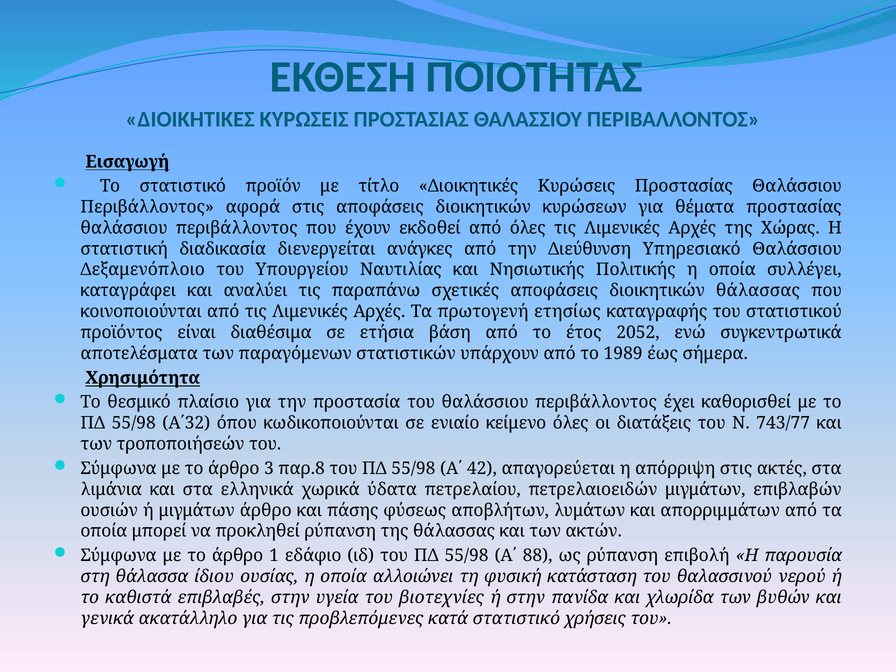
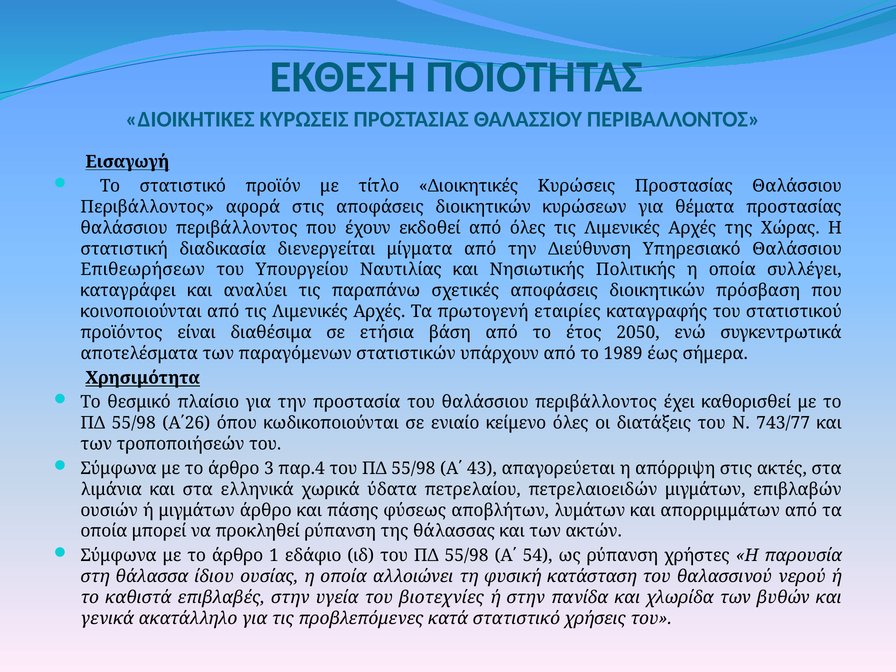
ανάγκες: ανάγκες -> μίγματα (420, 249)
Δεξαμενόπλοιο: Δεξαμενόπλοιο -> Επιθεωρήσεων (143, 270)
διοικητικών θάλασσας: θάλασσας -> πρόσβαση (758, 291)
ετησίως: ετησίως -> εταιρίες (567, 312)
2052: 2052 -> 2050 (638, 332)
Α΄32: Α΄32 -> Α΄26 (186, 423)
παρ.8: παρ.8 -> παρ.4 (302, 468)
42: 42 -> 43 (482, 468)
88: 88 -> 54 (538, 556)
επιβολή: επιβολή -> χρήστες (697, 556)
